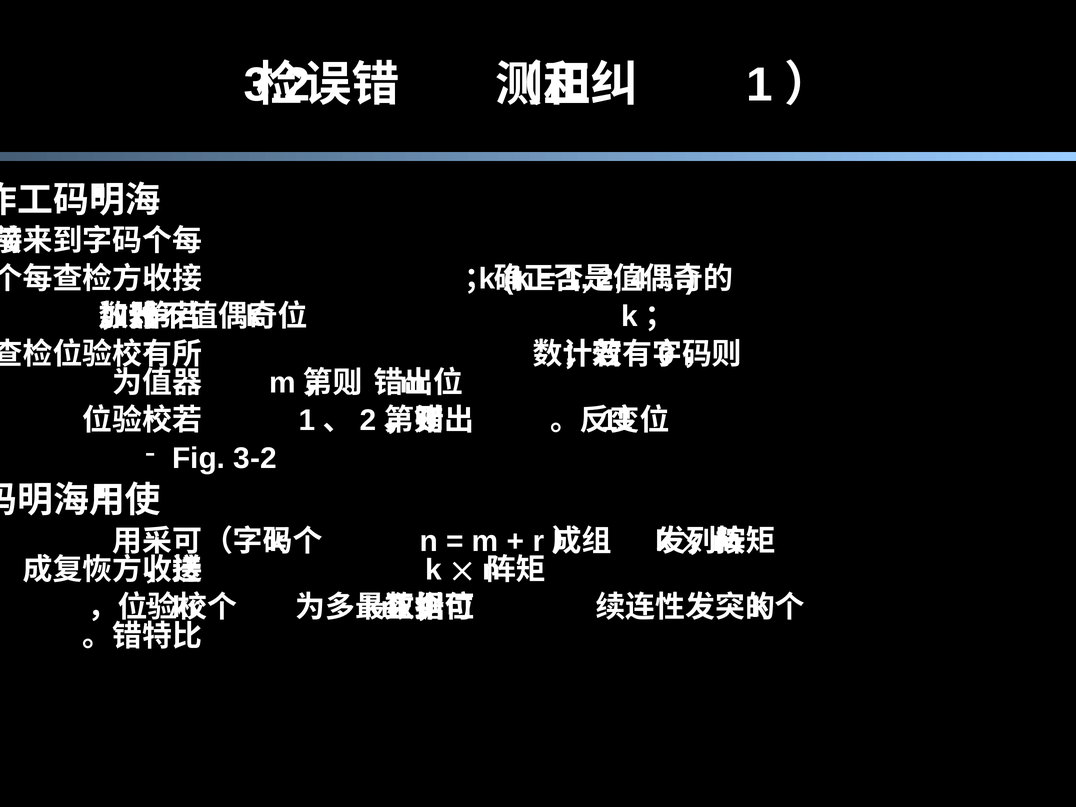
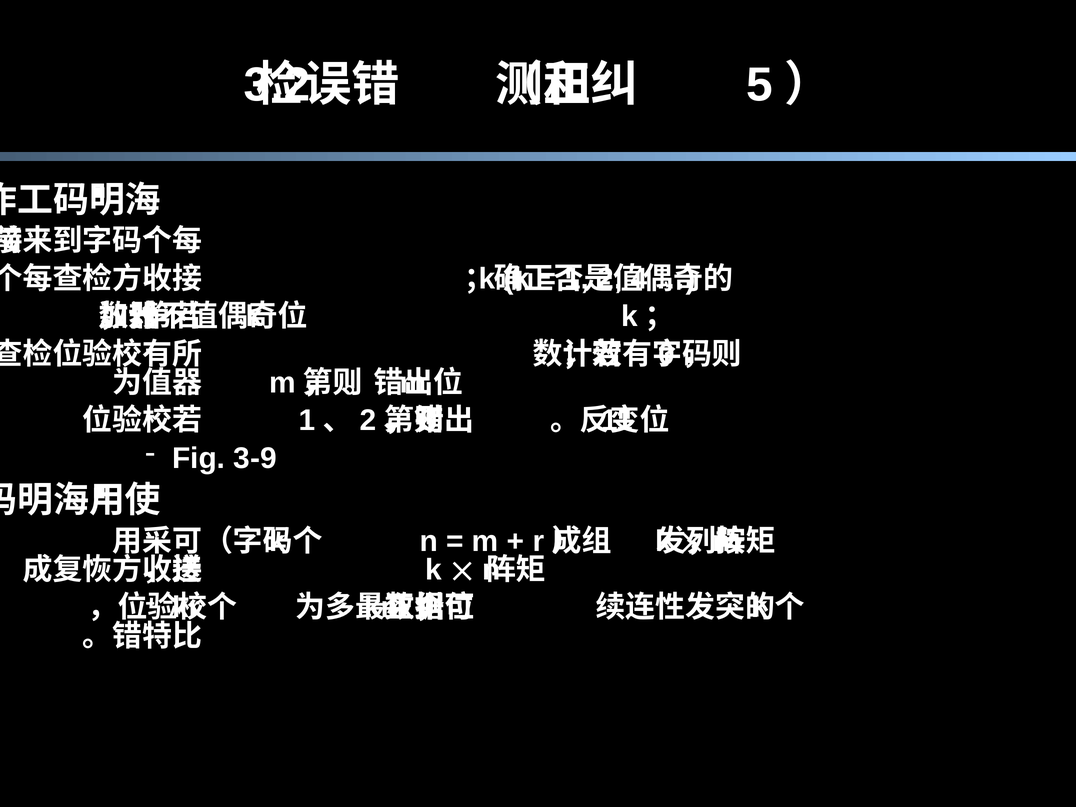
1: 1 -> 5 (759, 85)
3-2: 3-2 -> 3-9 (255, 458)
